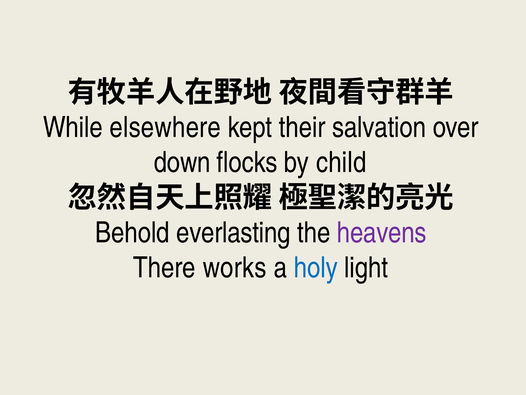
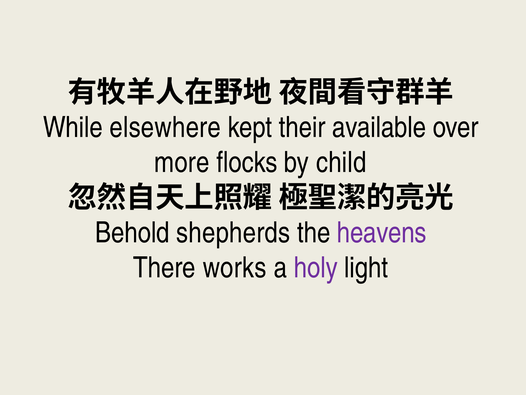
salvation: salvation -> available (379, 127)
down: down -> more (182, 162)
everlasting: everlasting -> shepherds (233, 233)
holy colour: blue -> purple (316, 268)
